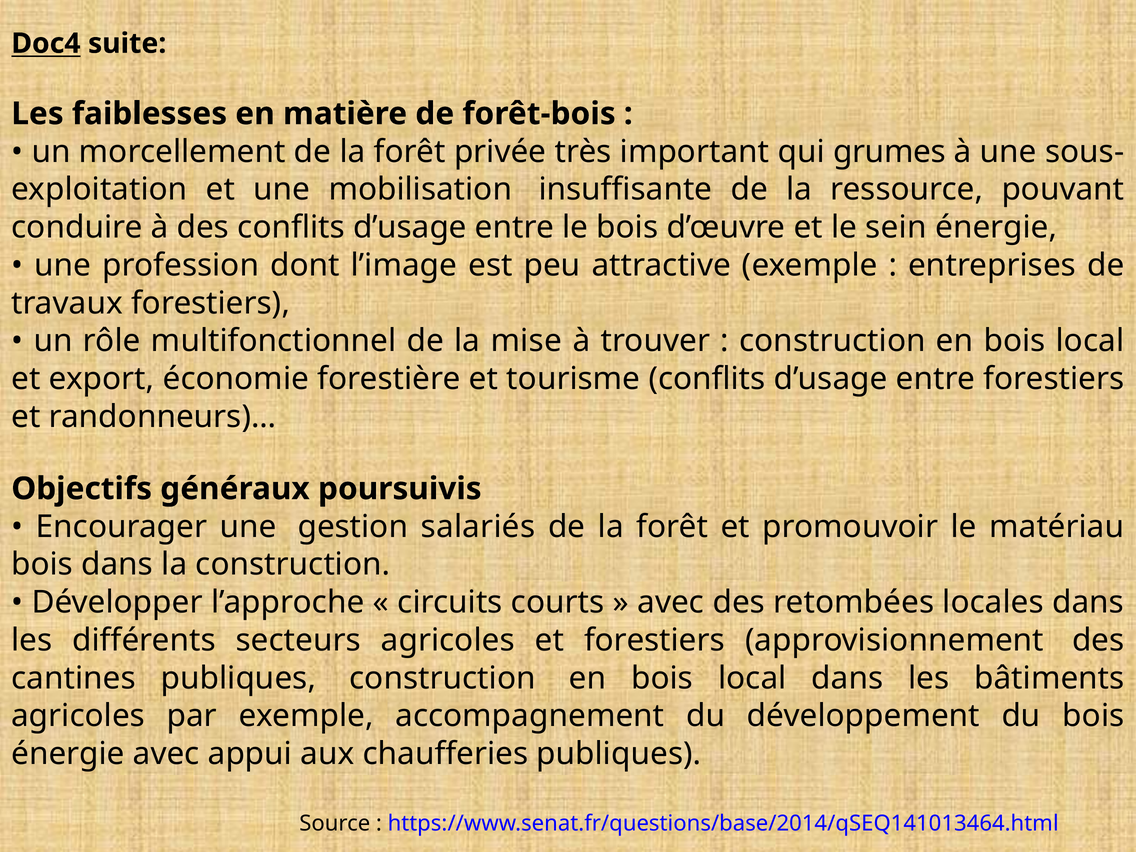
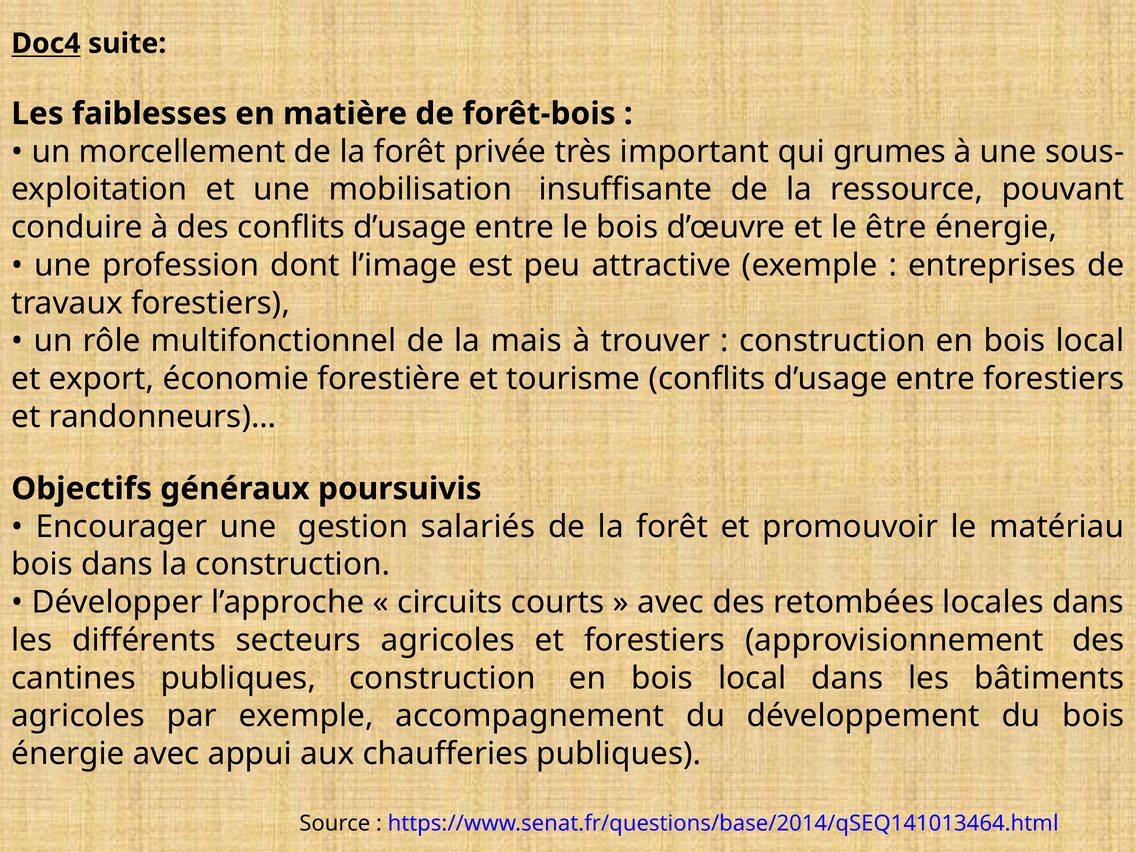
sein: sein -> être (896, 227)
mise: mise -> mais (526, 341)
